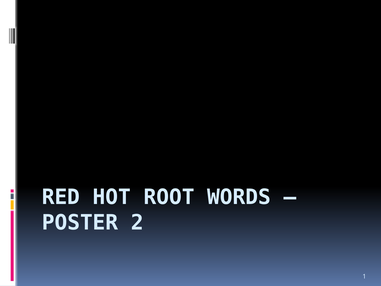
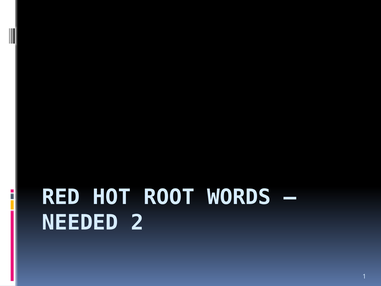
POSTER: POSTER -> NEEDED (80, 222)
